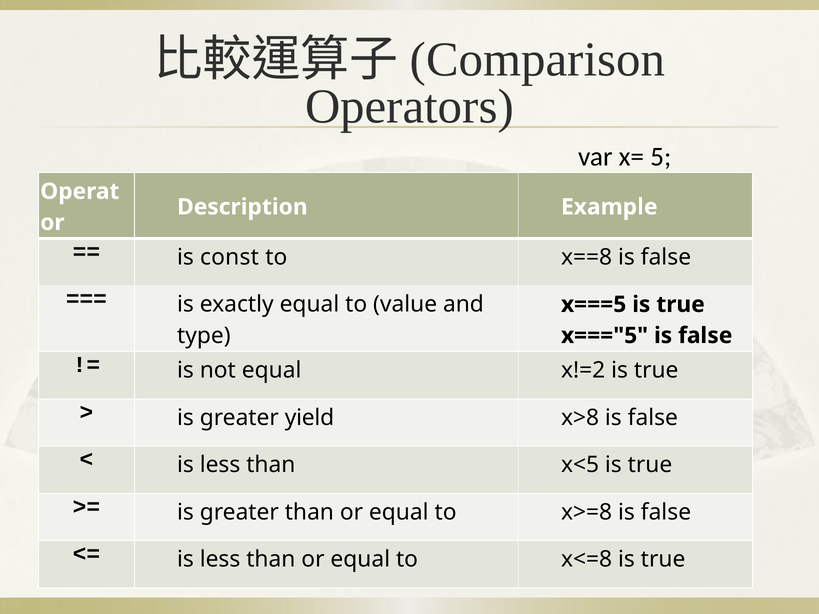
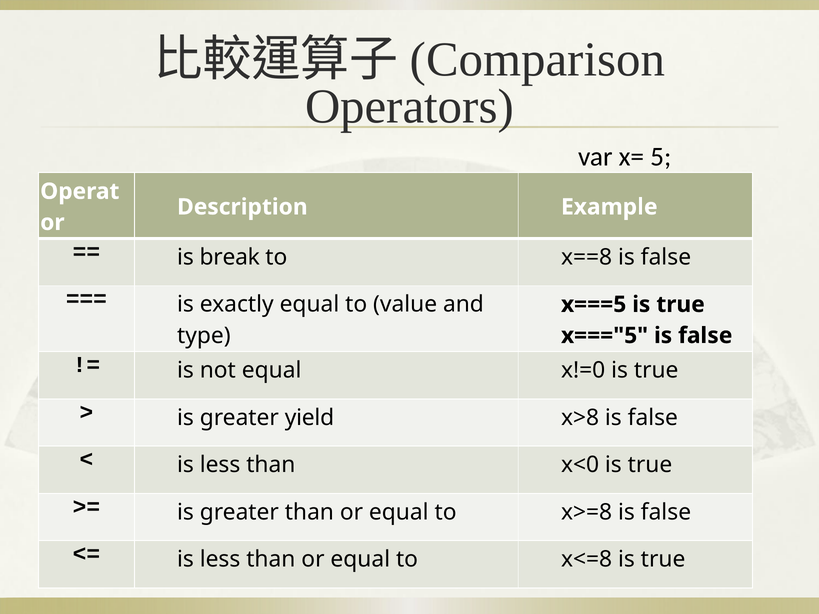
const: const -> break (230, 257)
x!=2: x!=2 -> x!=0 (583, 370)
x<5: x<5 -> x<0 (580, 465)
